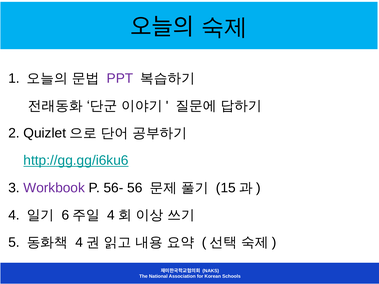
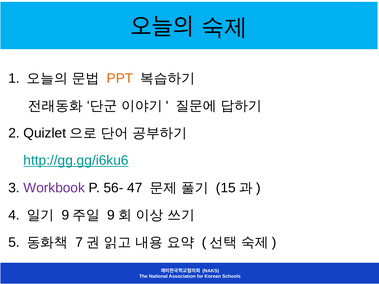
PPT colour: purple -> orange (120, 79)
56: 56 -> 47 (135, 188)
6: 6 -> 9 (65, 215)
4: 4 -> 9 (111, 215)
4: 4 -> 7 (79, 243)
